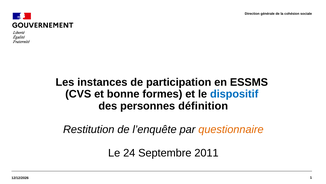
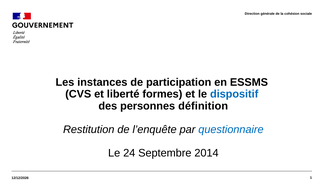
bonne: bonne -> liberté (123, 94)
questionnaire colour: orange -> blue (231, 129)
2011: 2011 -> 2014 (207, 152)
